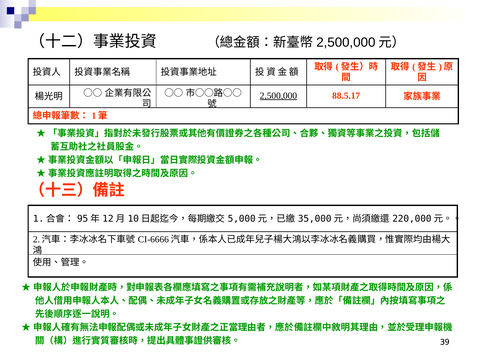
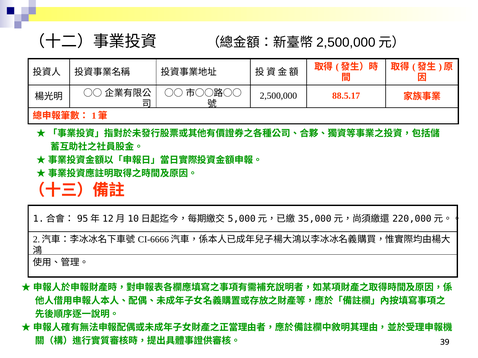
2,500,000 underline: present -> none (278, 96)
